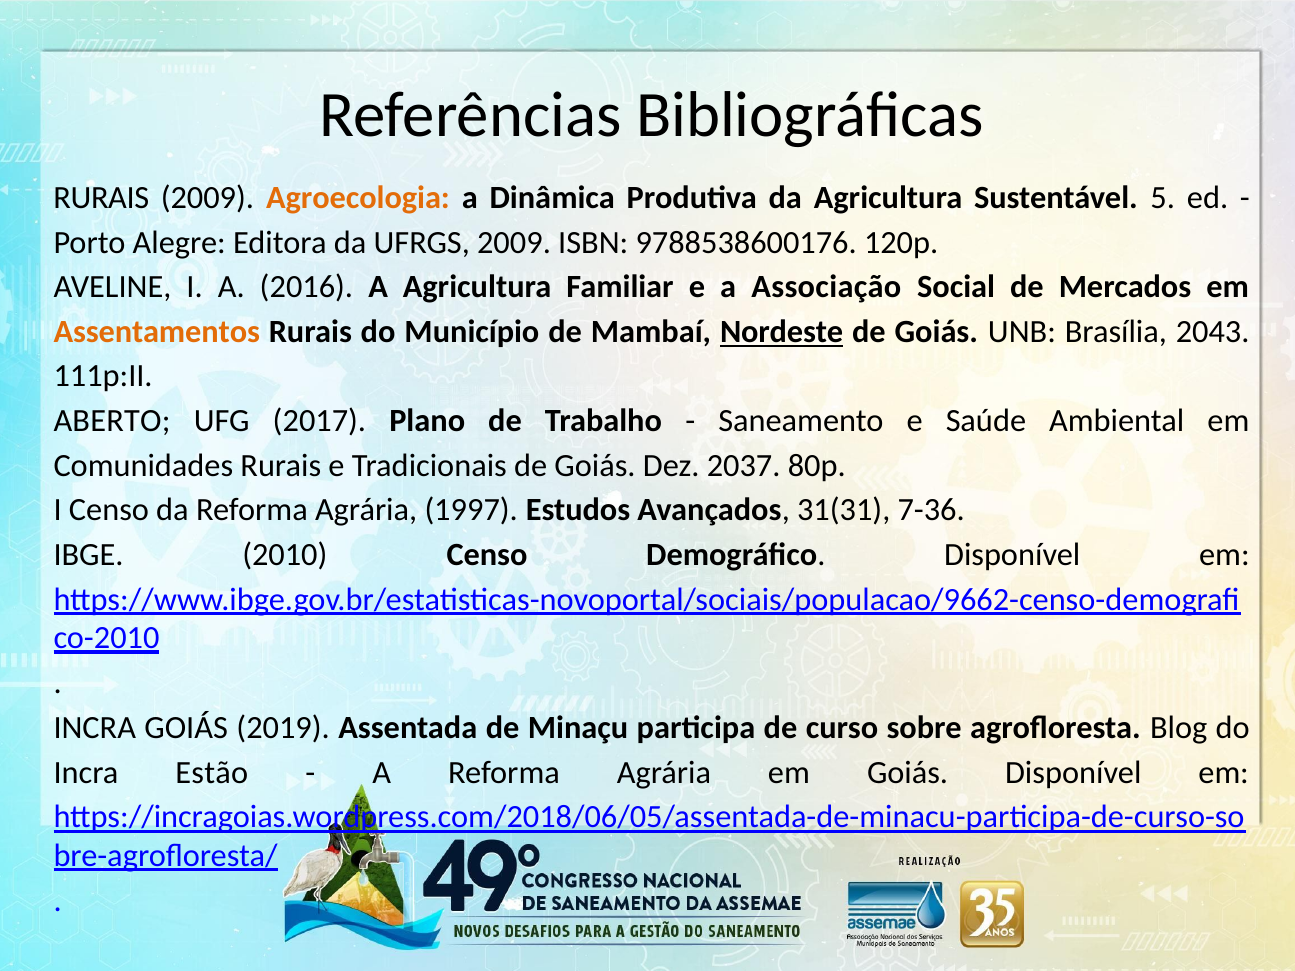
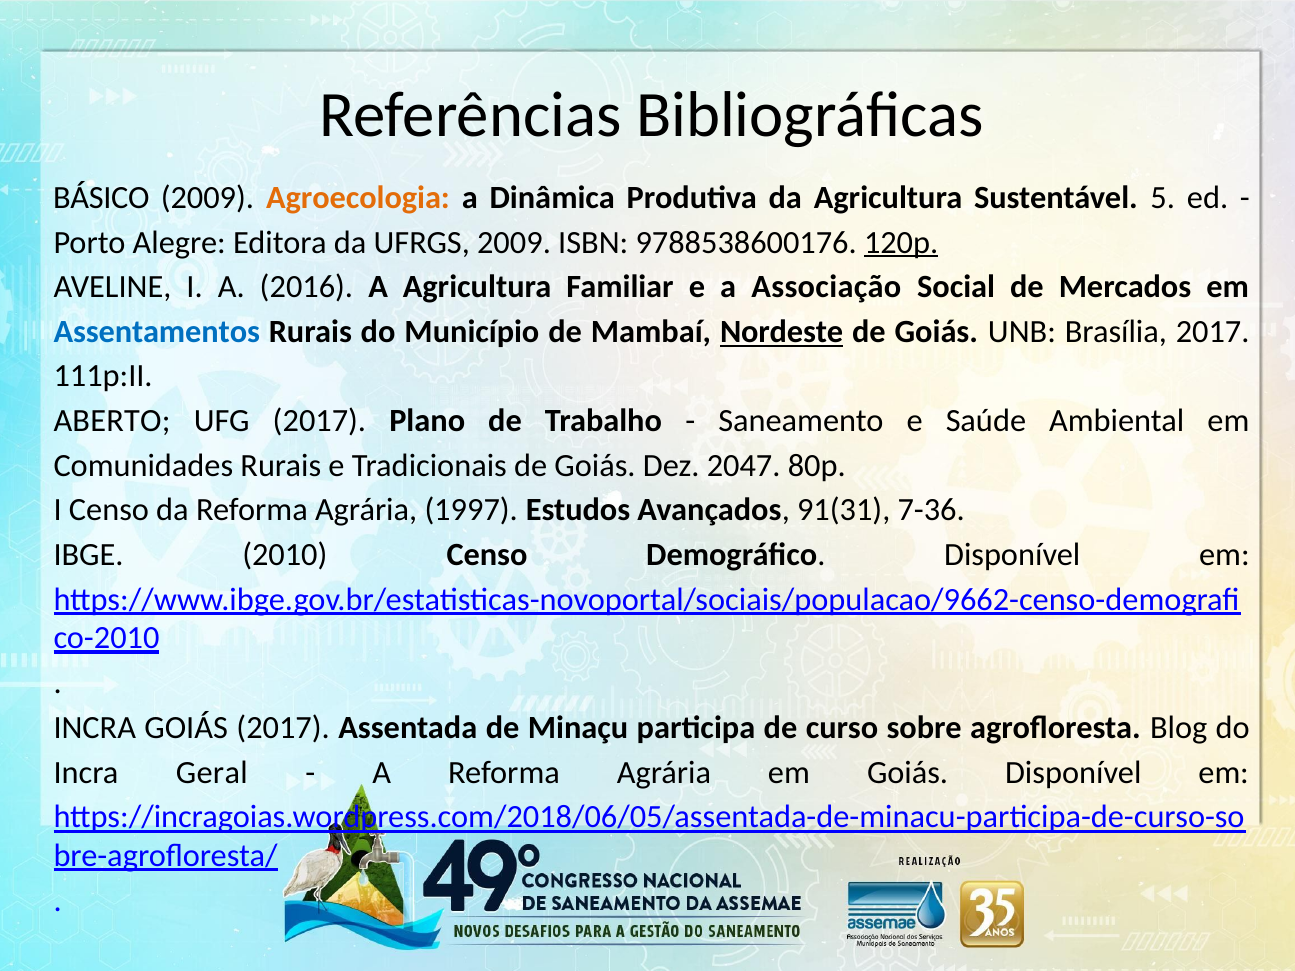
RURAIS: RURAIS -> BÁSICO (101, 198)
120p underline: none -> present (901, 242)
Assentamentos colour: orange -> blue (157, 332)
Brasília 2043: 2043 -> 2017 (1213, 332)
2037: 2037 -> 2047 (744, 466)
31(31: 31(31 -> 91(31 (844, 510)
GOIÁS 2019: 2019 -> 2017 (283, 728)
Estão: Estão -> Geral (212, 773)
